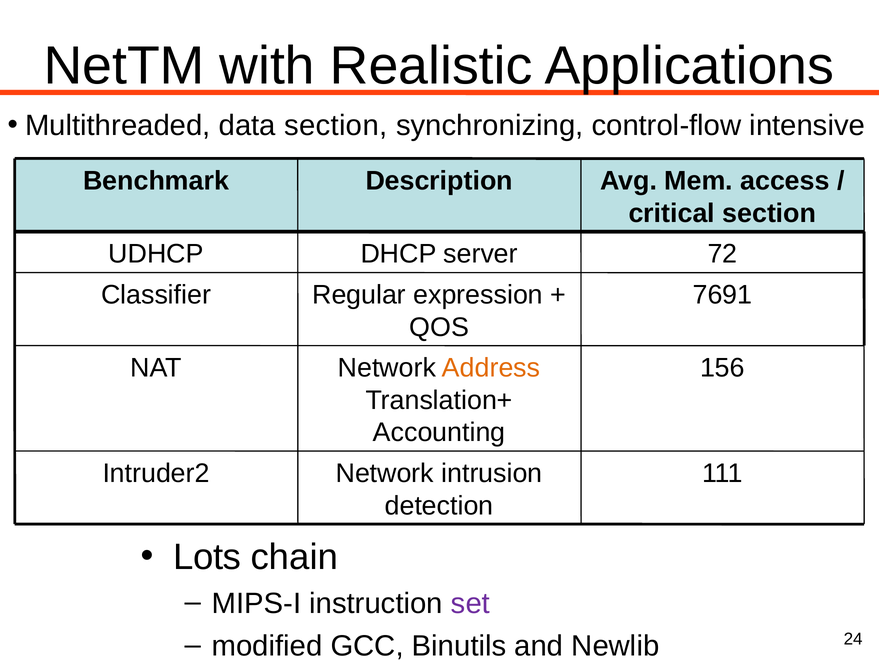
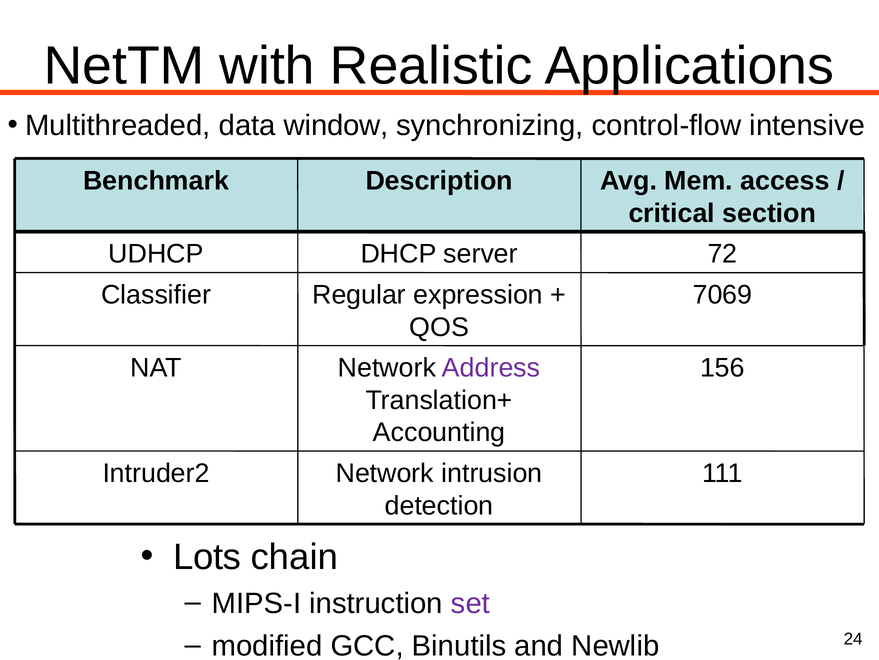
data section: section -> window (336, 126)
7691: 7691 -> 7069 (722, 295)
Address colour: orange -> purple (491, 368)
